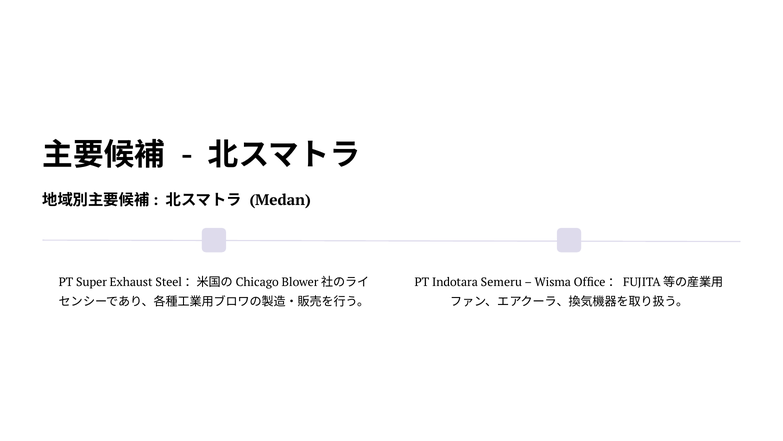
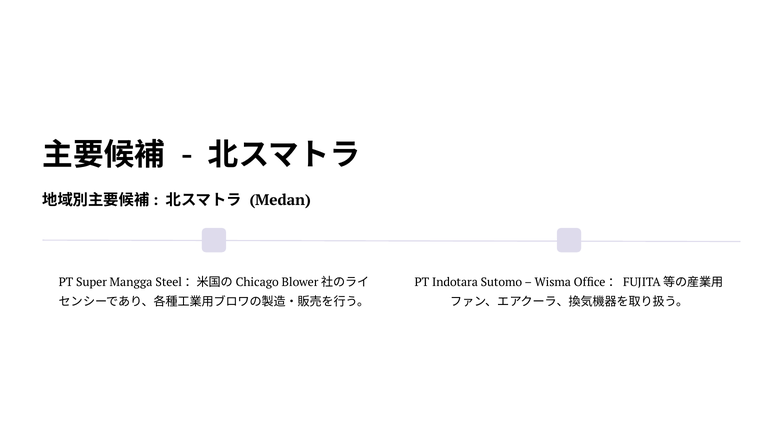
Exhaust: Exhaust -> Mangga (131, 282)
Semeru: Semeru -> Sutomo (501, 282)
